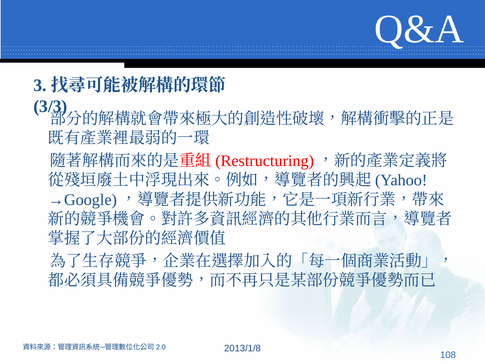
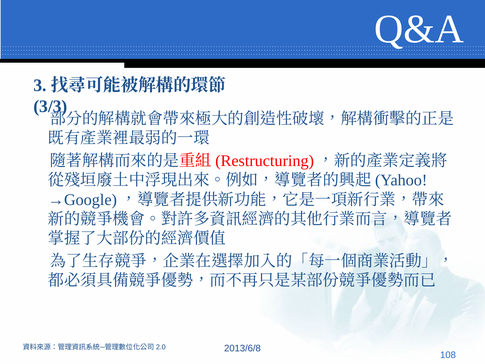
2013/1/8: 2013/1/8 -> 2013/6/8 (242, 348)
